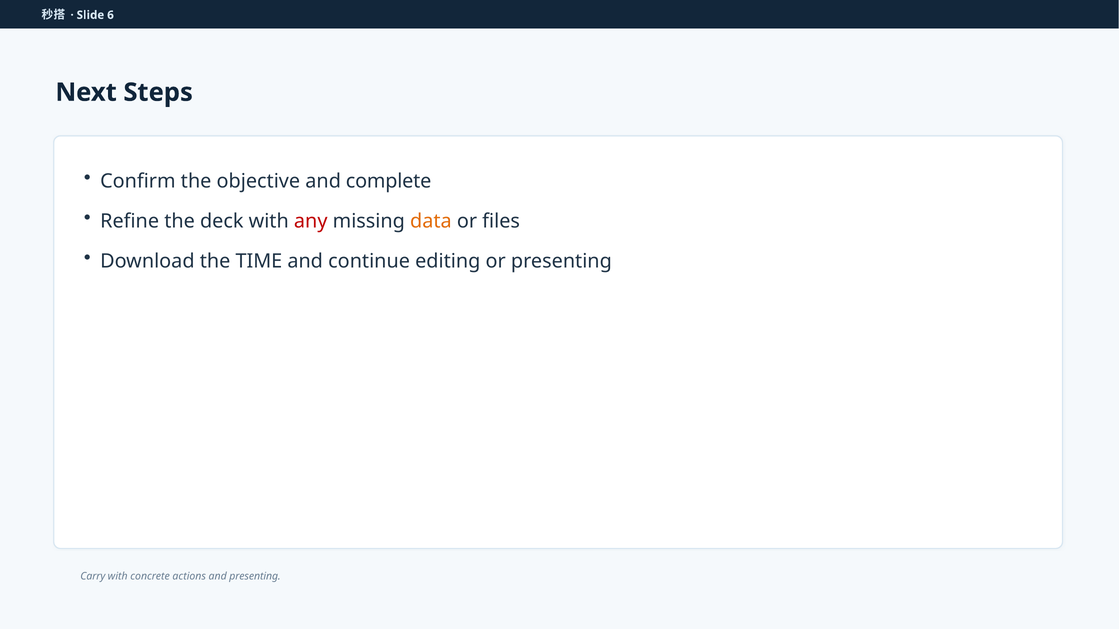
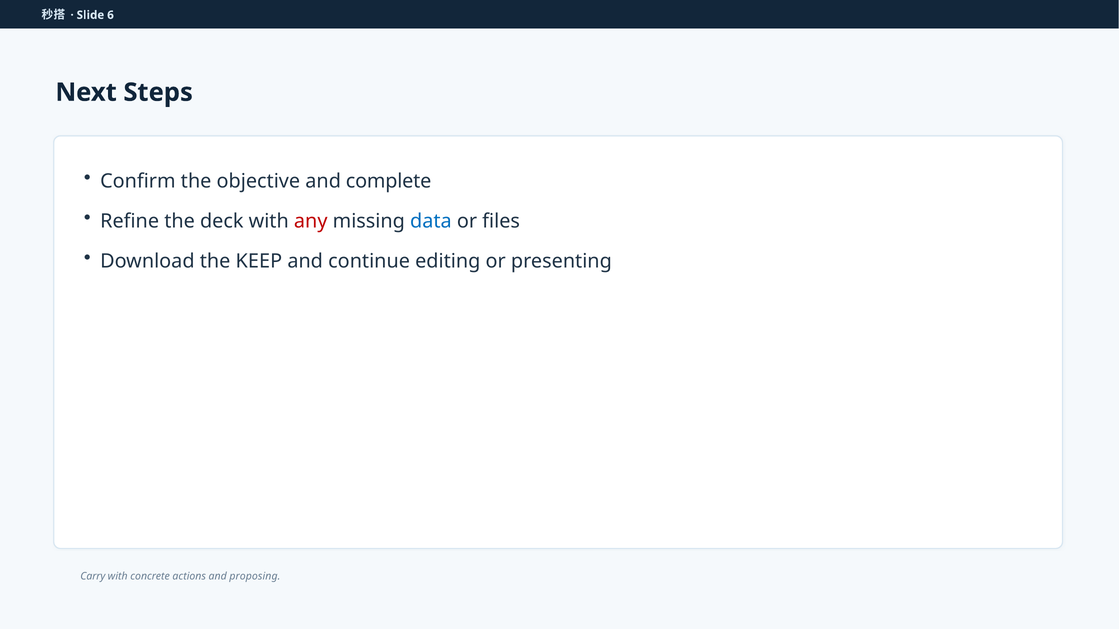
data colour: orange -> blue (431, 221)
TIME: TIME -> KEEP (259, 261)
and presenting: presenting -> proposing (255, 576)
